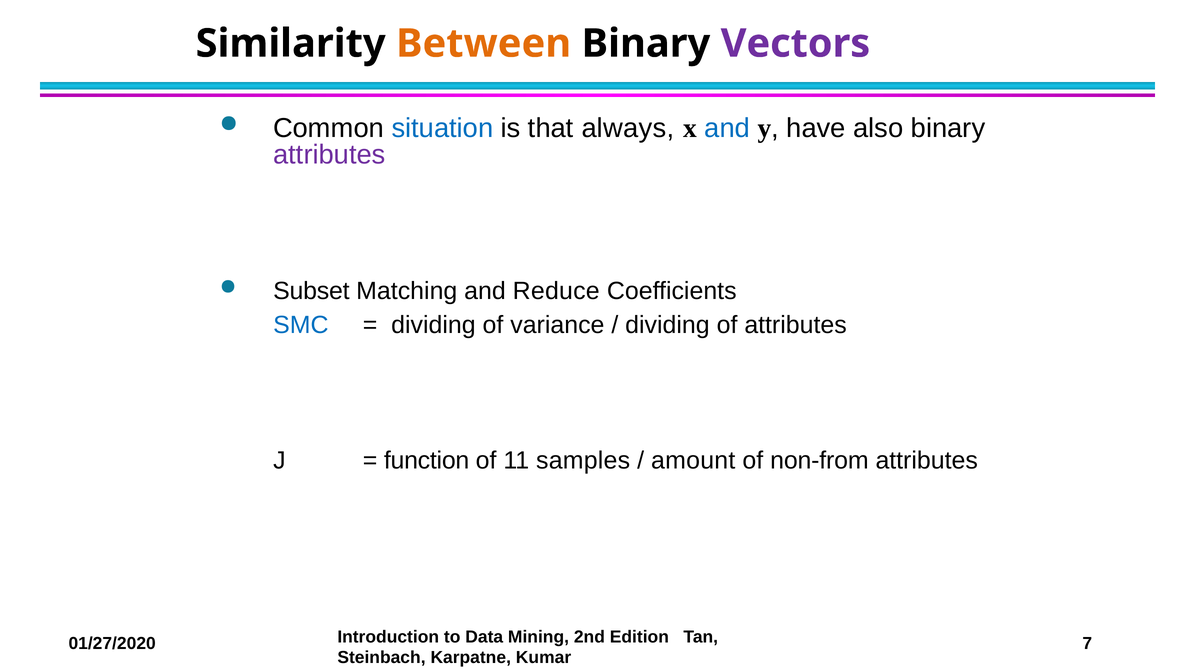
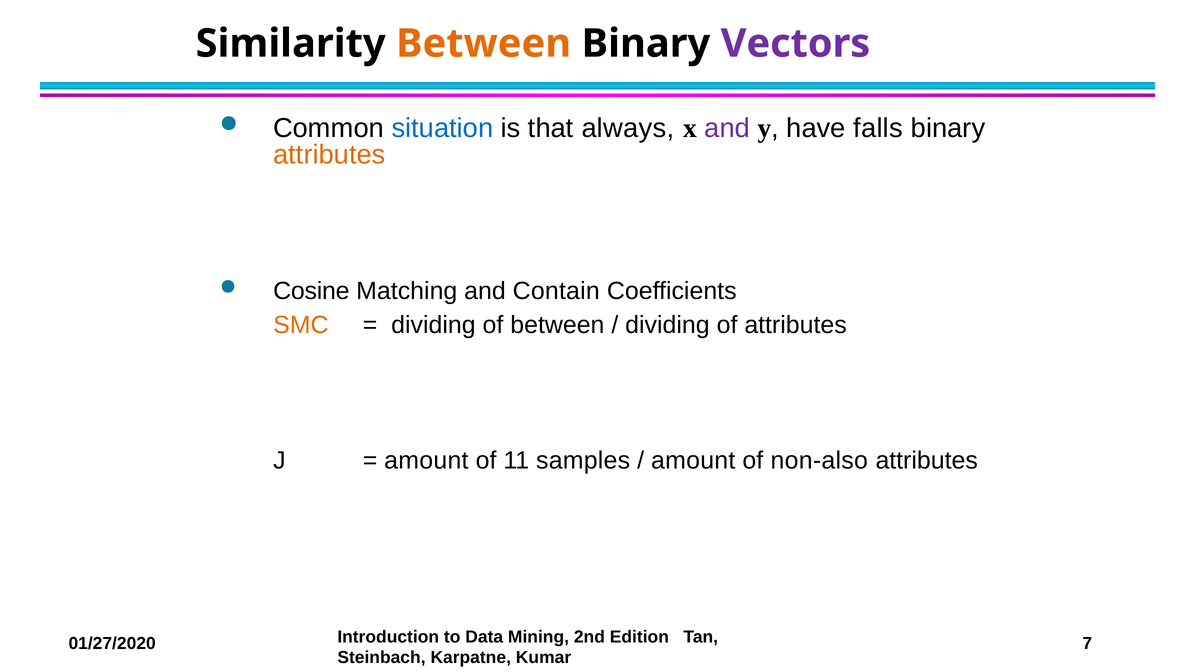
and colour: blue -> purple (727, 128)
also: also -> falls (878, 128)
attributes colour: purple -> orange (329, 155)
Subset: Subset -> Cosine (311, 291)
Reduce: Reduce -> Contain (556, 291)
SMC colour: blue -> orange (301, 325)
of variance: variance -> between (557, 325)
function: function -> amount (426, 461)
non-from: non-from -> non-also (819, 461)
